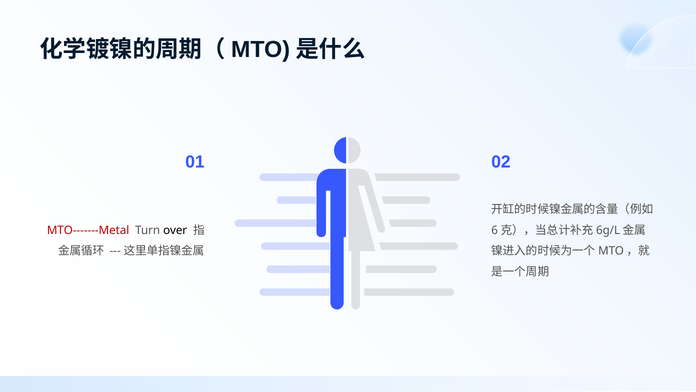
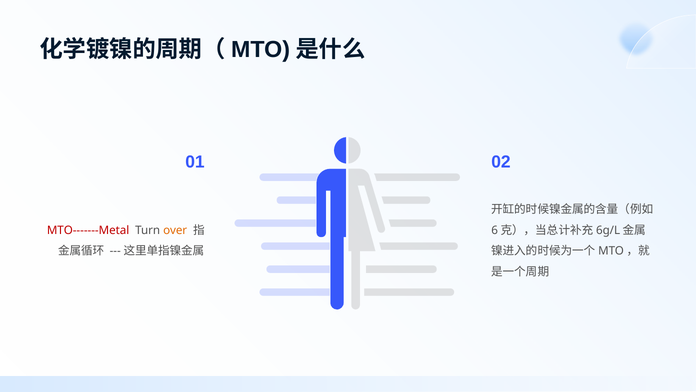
over colour: black -> orange (175, 230)
